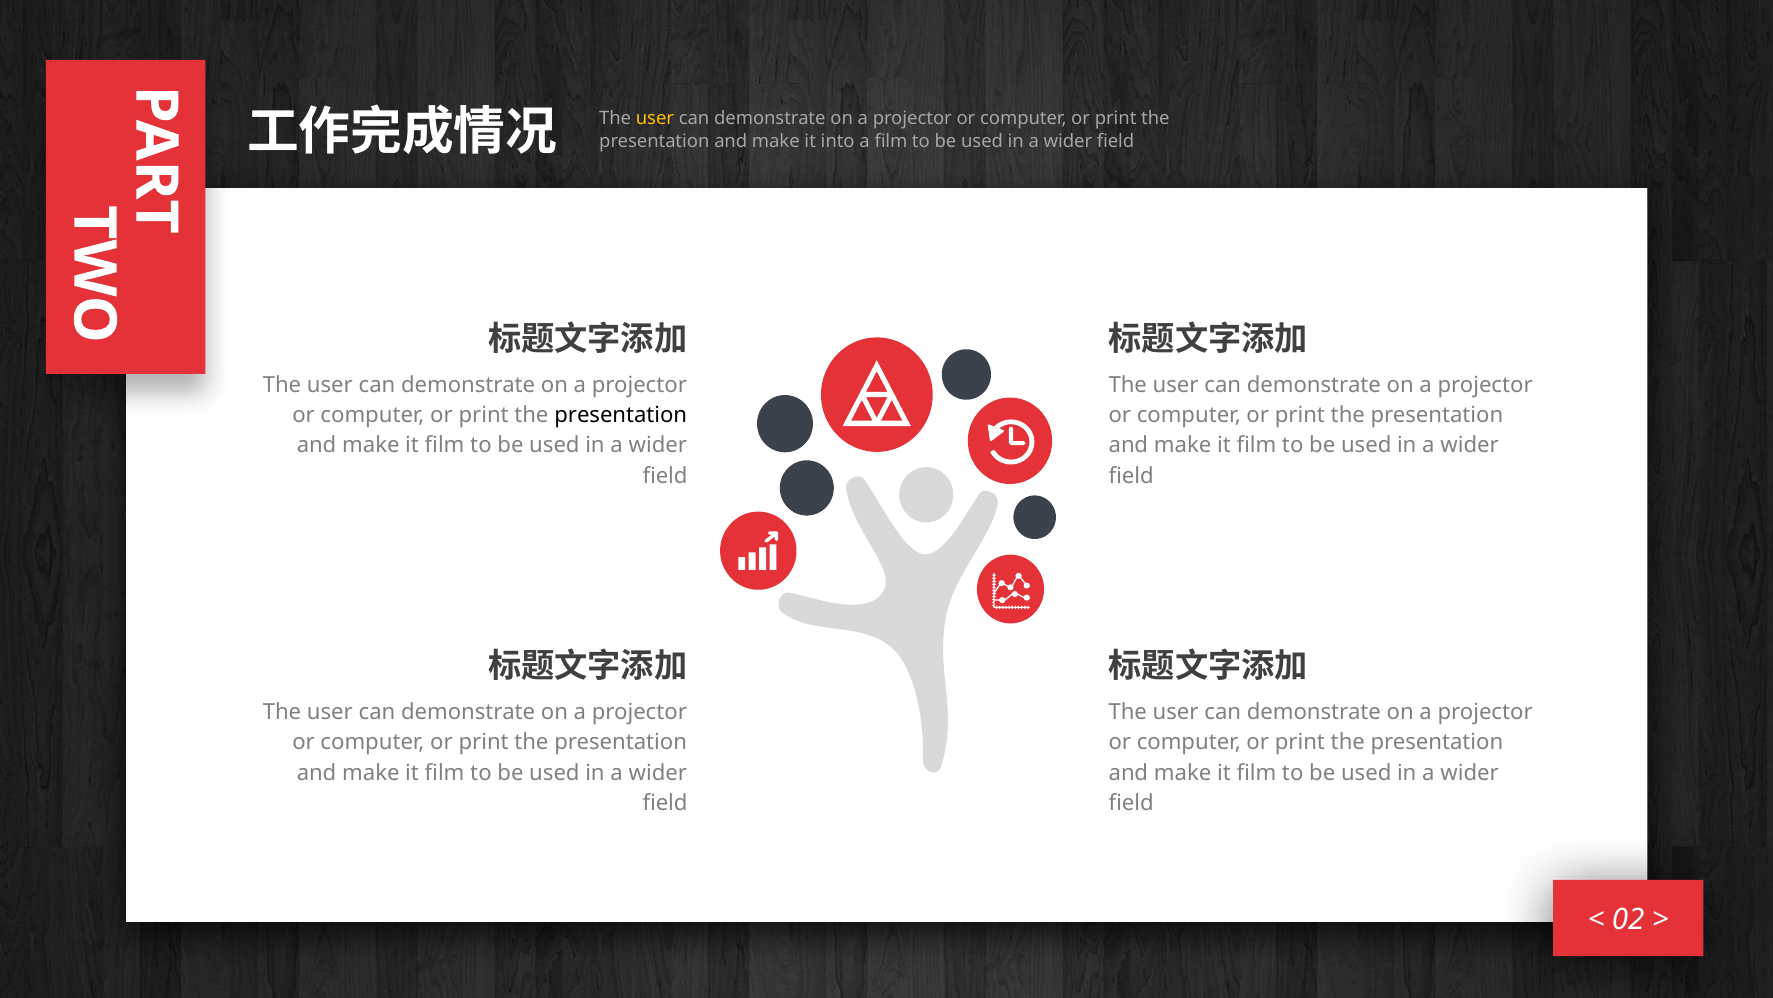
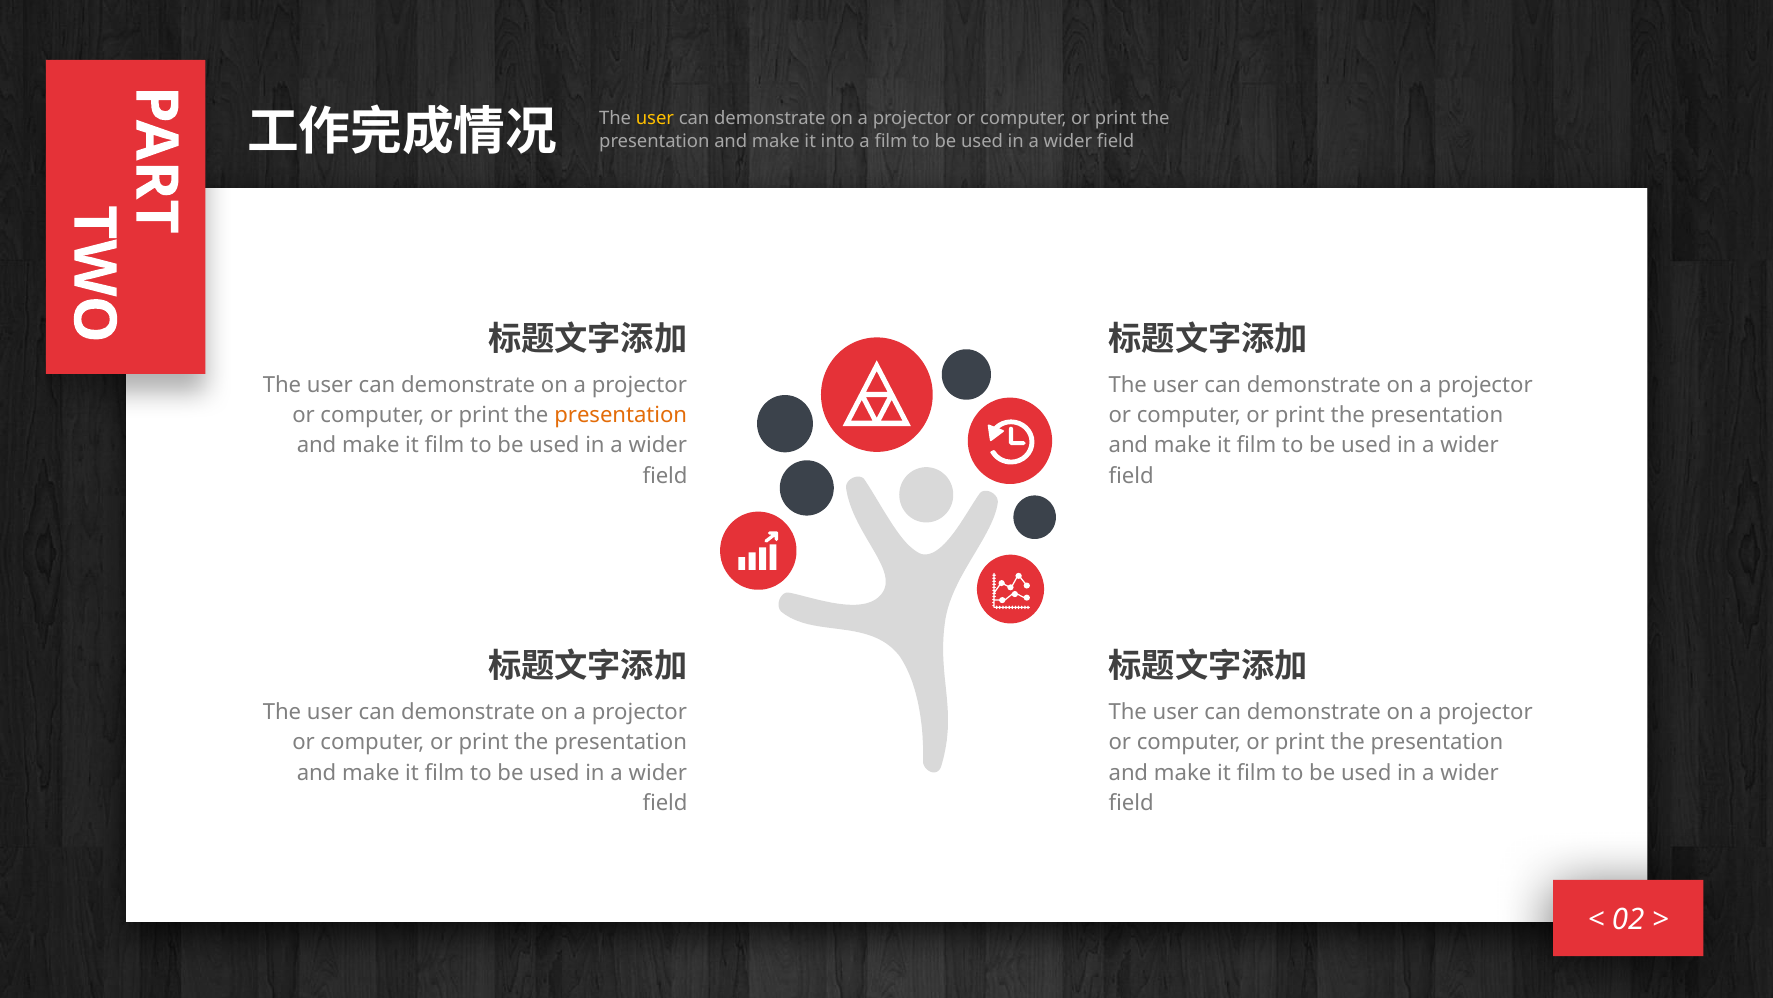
presentation colour: black -> orange (621, 415)
